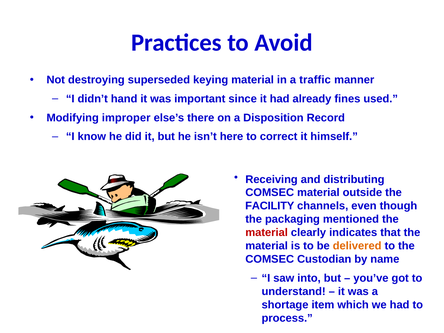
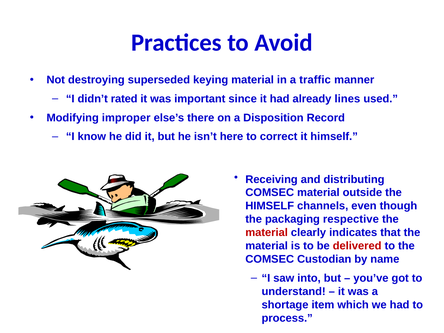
hand: hand -> rated (124, 99)
fines: fines -> lines (347, 99)
FACILITY: FACILITY -> HIMSELF (270, 206)
mentioned: mentioned -> respective (351, 219)
delivered colour: orange -> red (357, 246)
